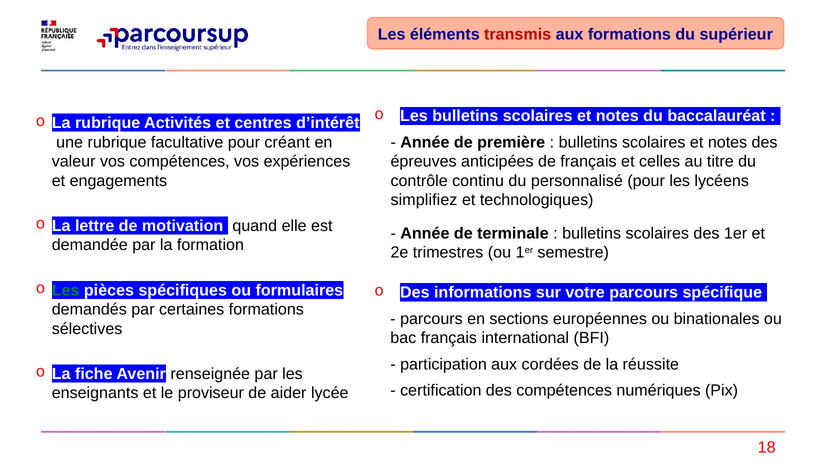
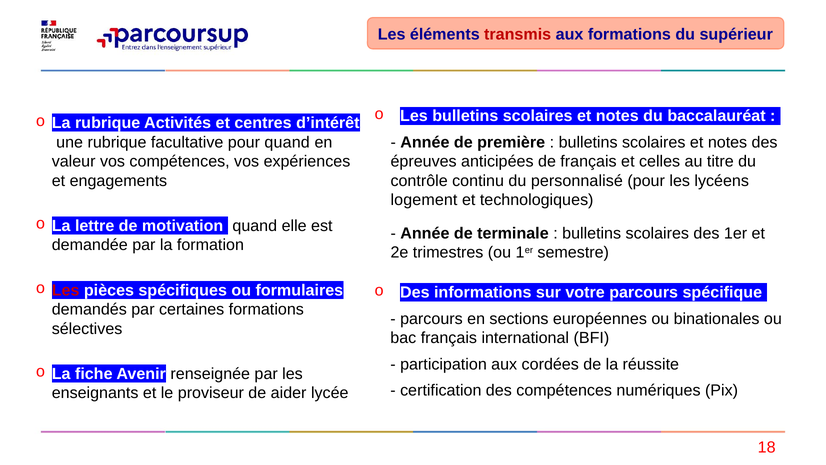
pour créant: créant -> quand (287, 142)
simplifiez: simplifiez -> logement (424, 200)
Les colour: green -> red (66, 290)
